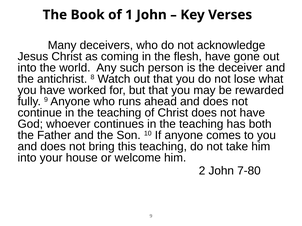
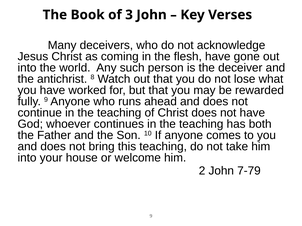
1: 1 -> 3 (129, 15)
7-80: 7-80 -> 7-79 (249, 171)
